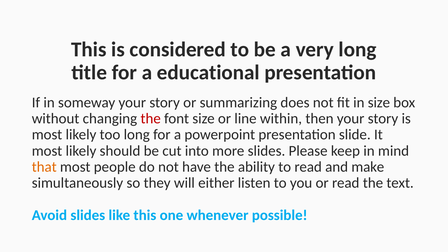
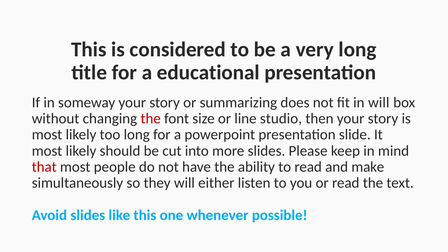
in size: size -> will (379, 102)
within: within -> studio (281, 119)
that colour: orange -> red (44, 167)
